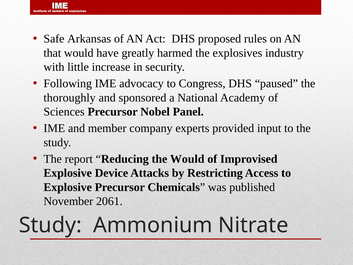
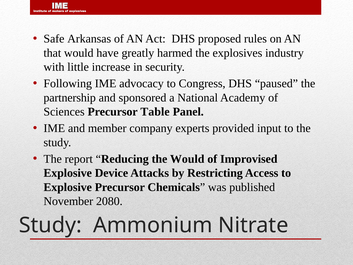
thoroughly: thoroughly -> partnership (70, 98)
Nobel: Nobel -> Table (155, 112)
2061: 2061 -> 2080 (109, 201)
